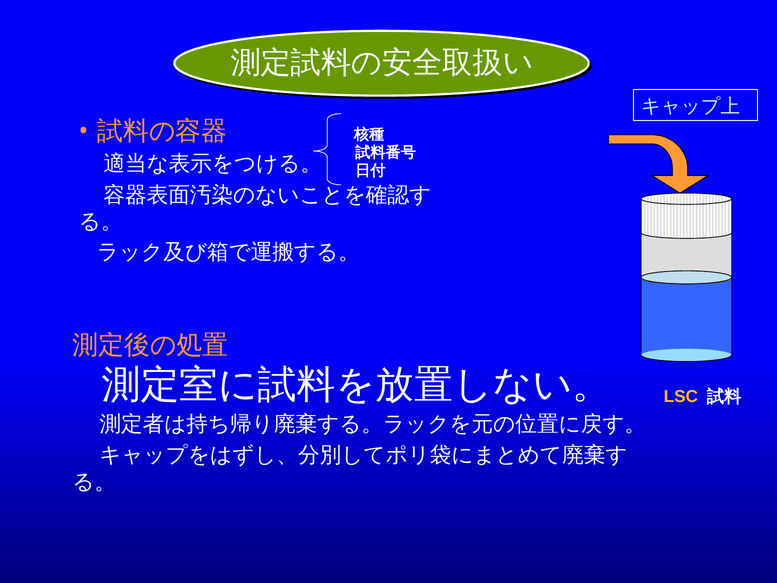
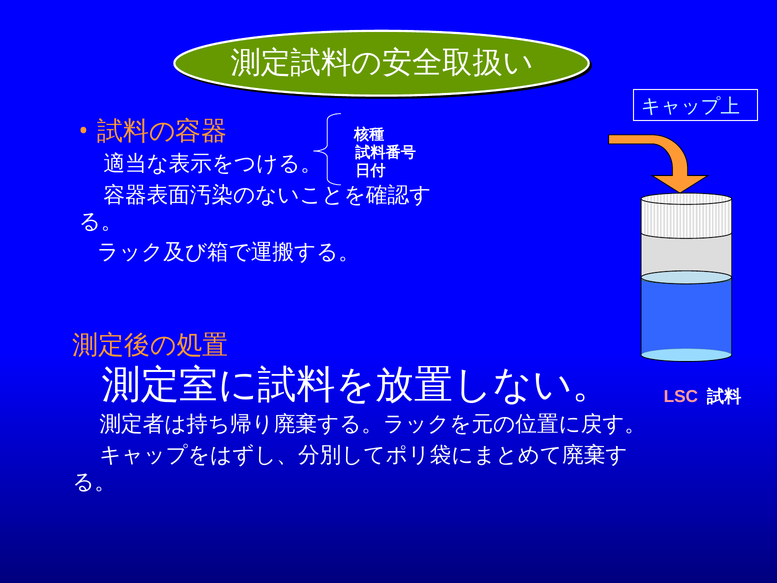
LSC colour: yellow -> pink (681, 396)
